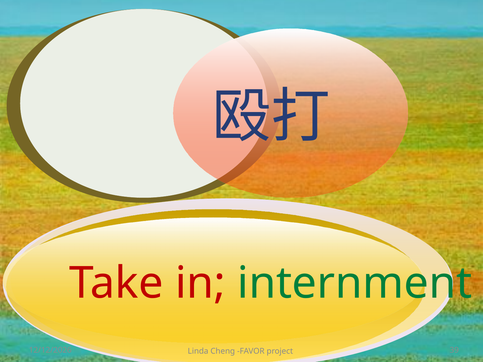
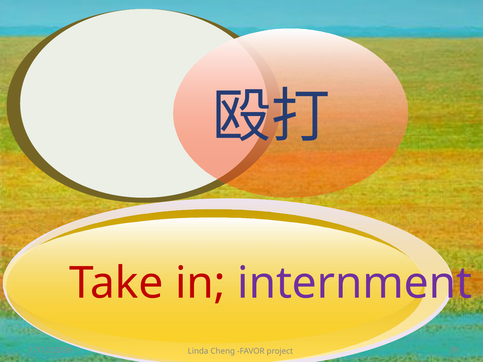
internment colour: green -> purple (355, 284)
